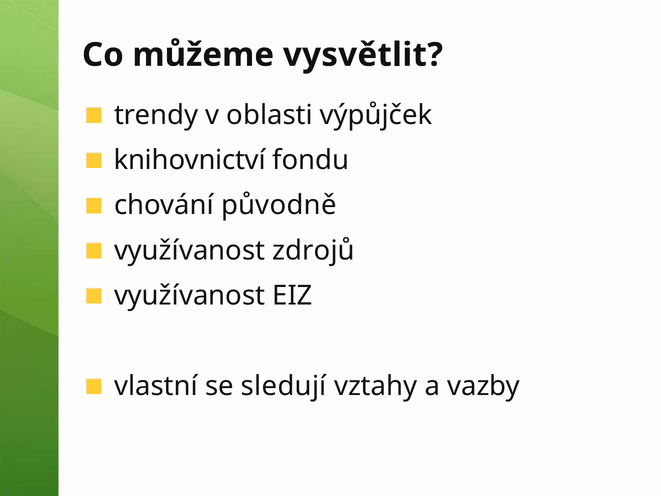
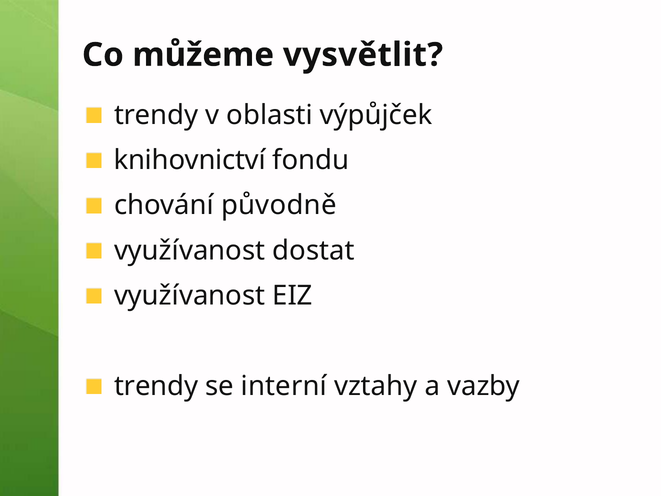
zdrojů: zdrojů -> dostat (314, 250)
vlastní: vlastní -> trendy (156, 386)
sledují: sledují -> interní (284, 386)
